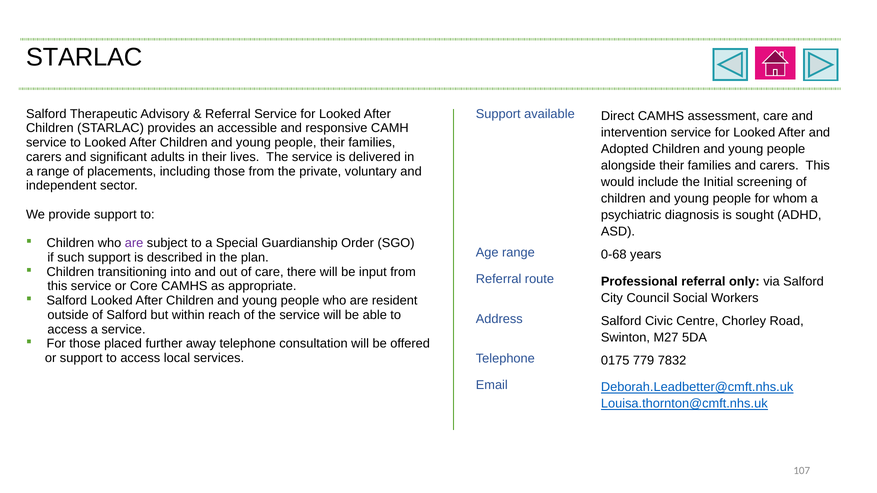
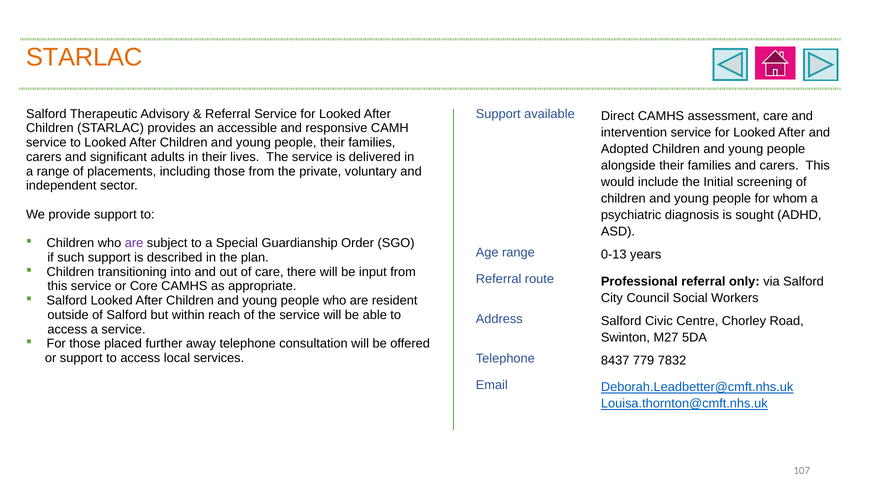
STARLAC colour: black -> orange (84, 57)
0-68: 0-68 -> 0-13 (614, 255)
0175: 0175 -> 8437 (615, 361)
